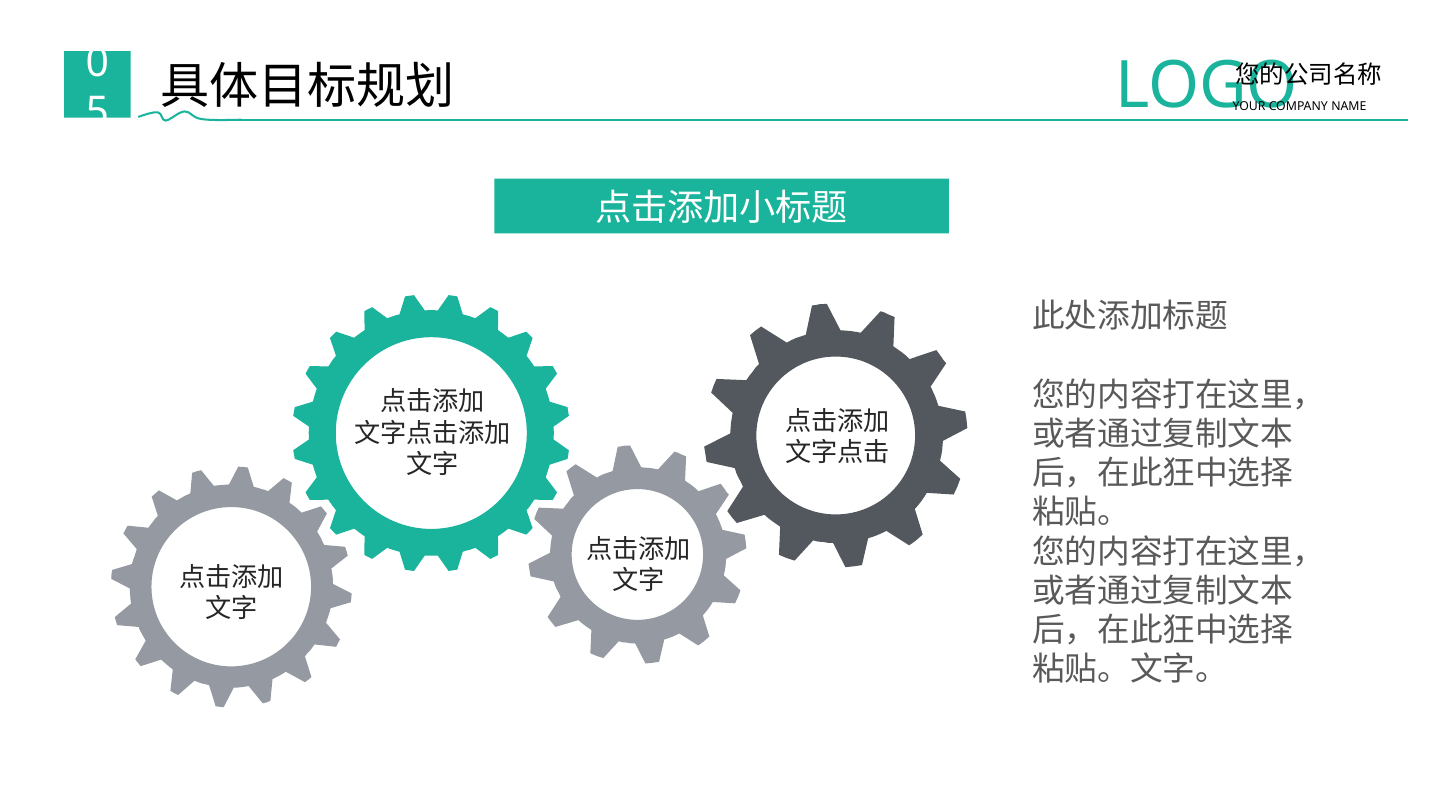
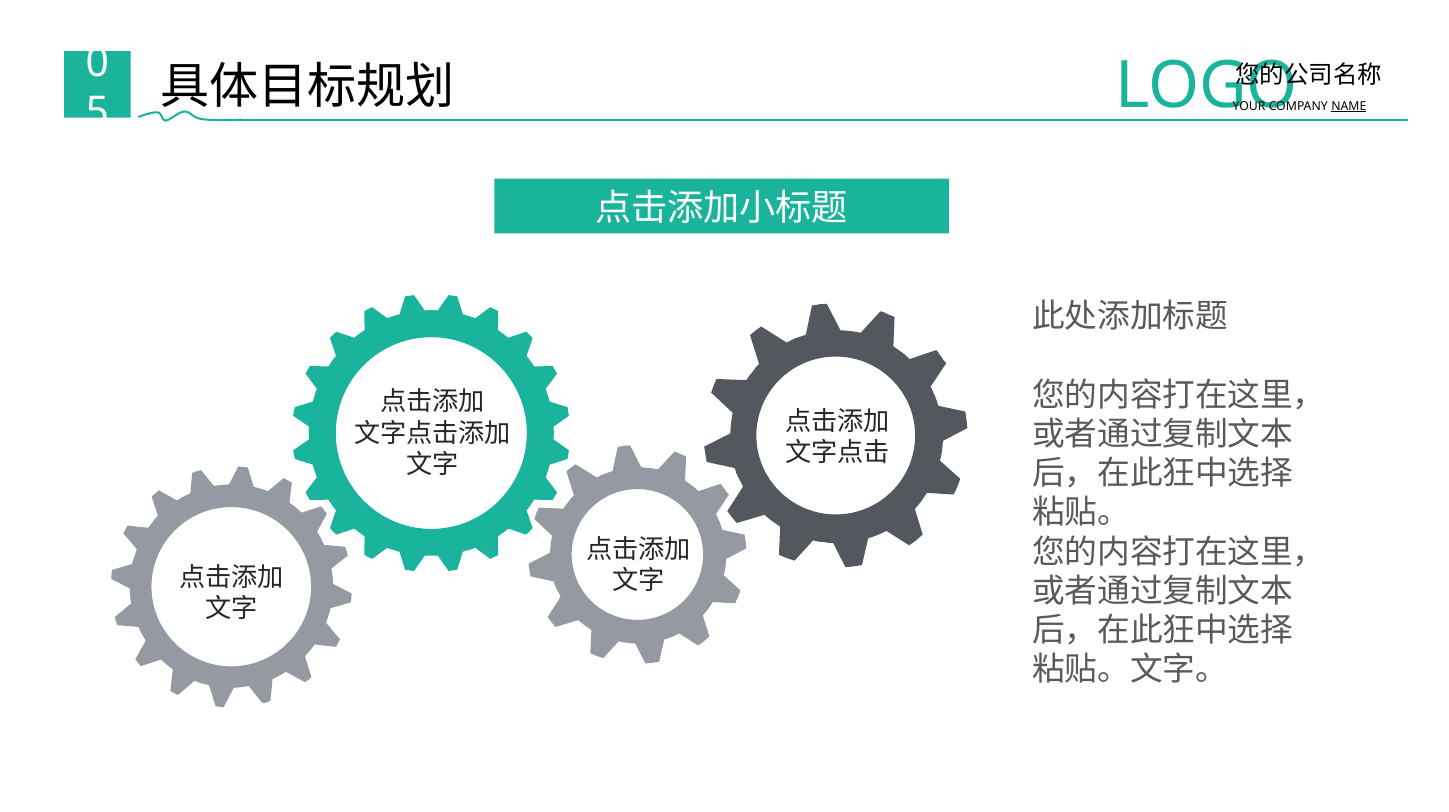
NAME underline: none -> present (1349, 106)
